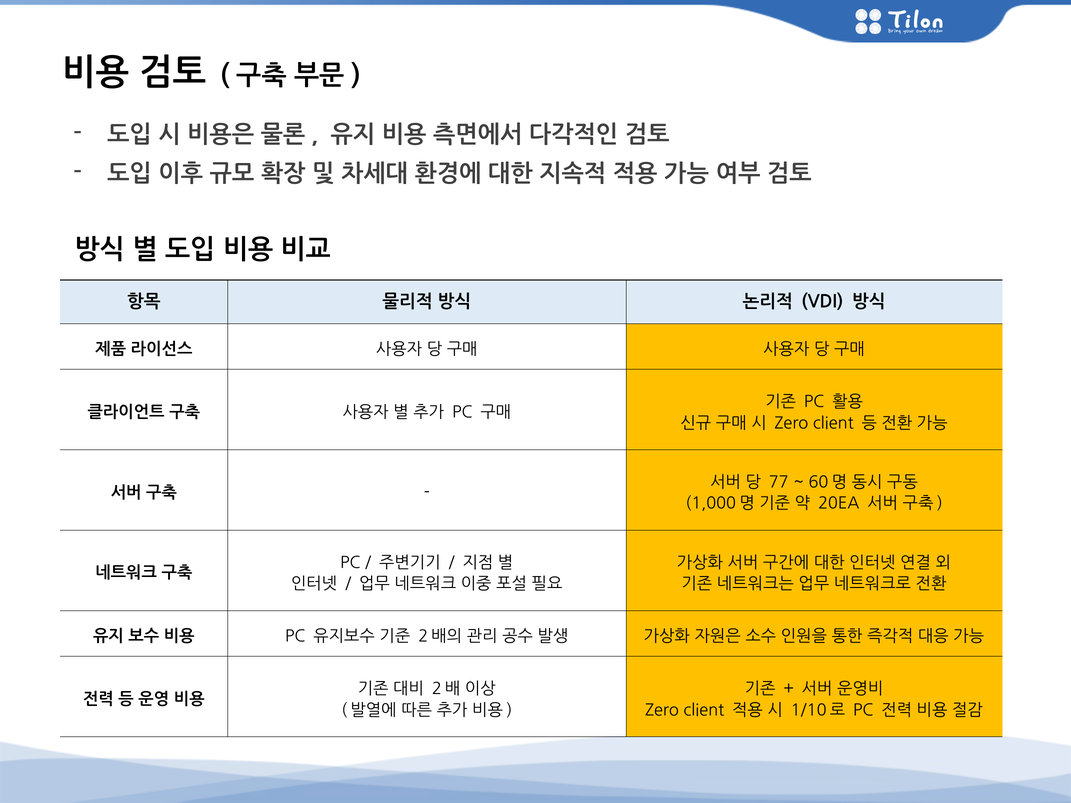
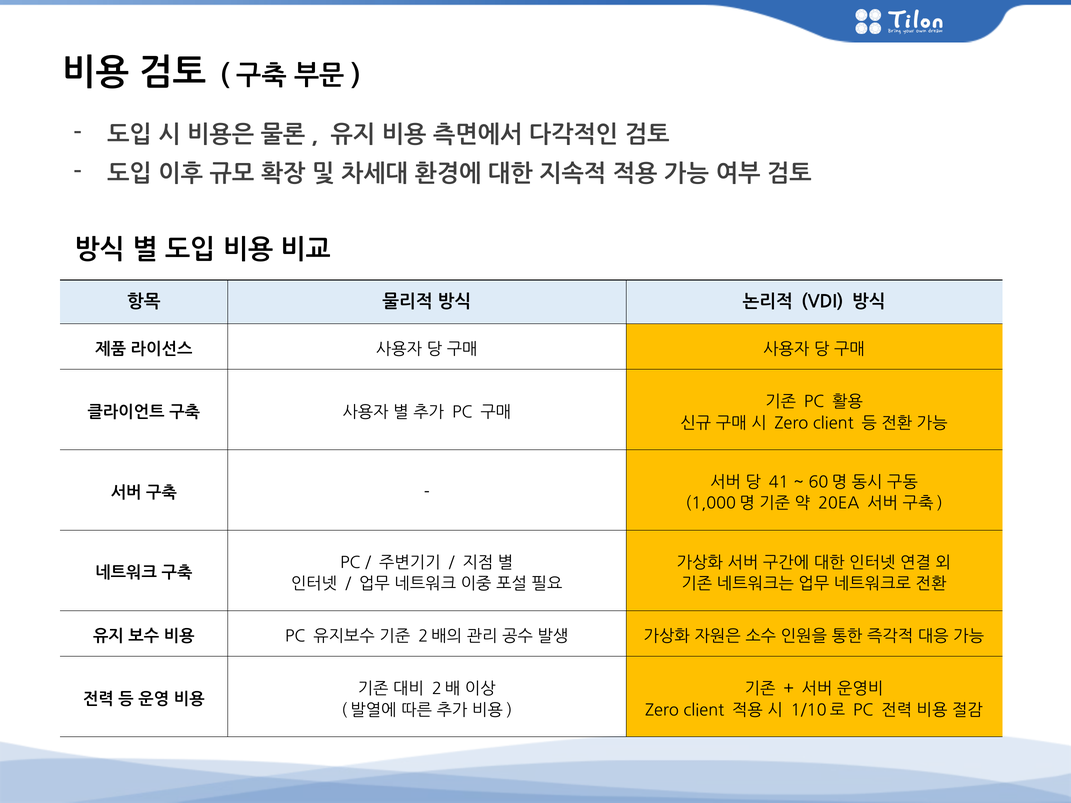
77: 77 -> 41 (779, 482)
